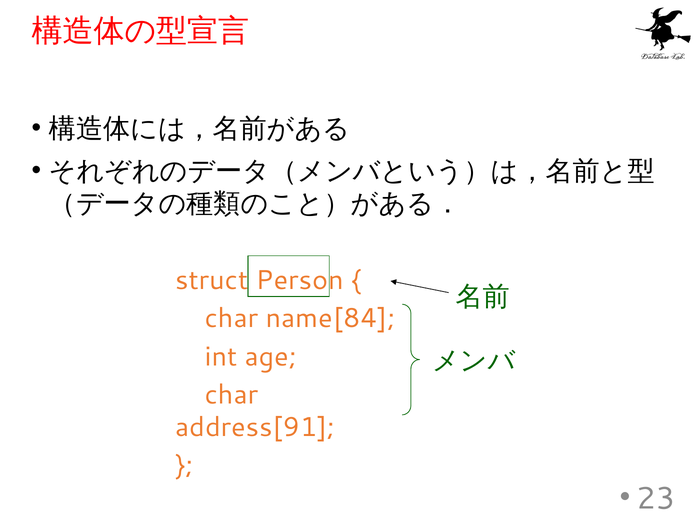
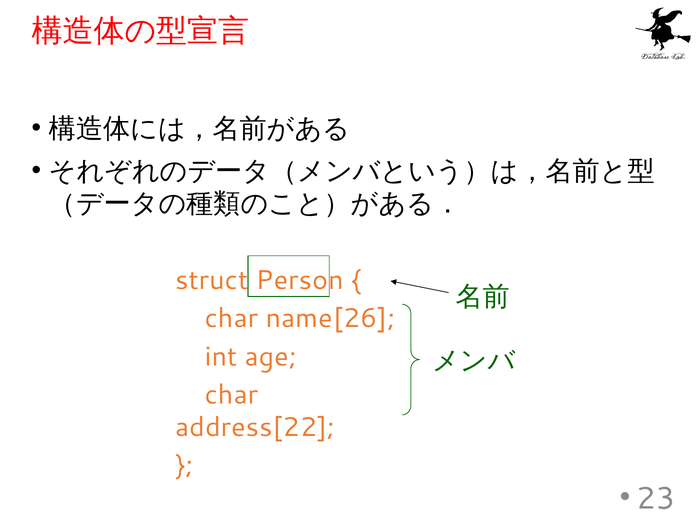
name[84: name[84 -> name[26 (330, 318)
address[91: address[91 -> address[22 (255, 427)
